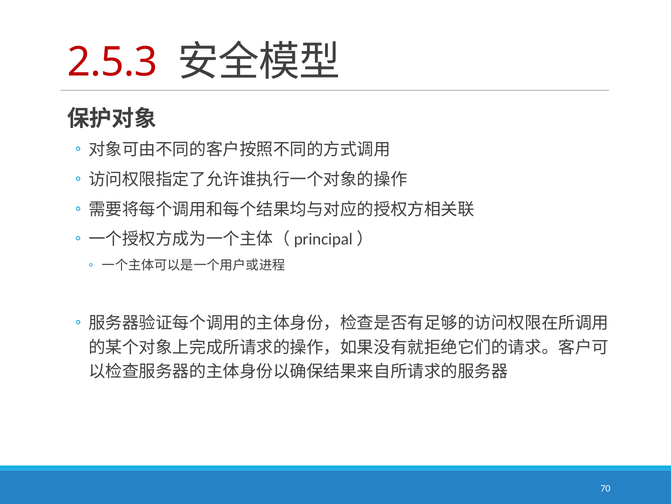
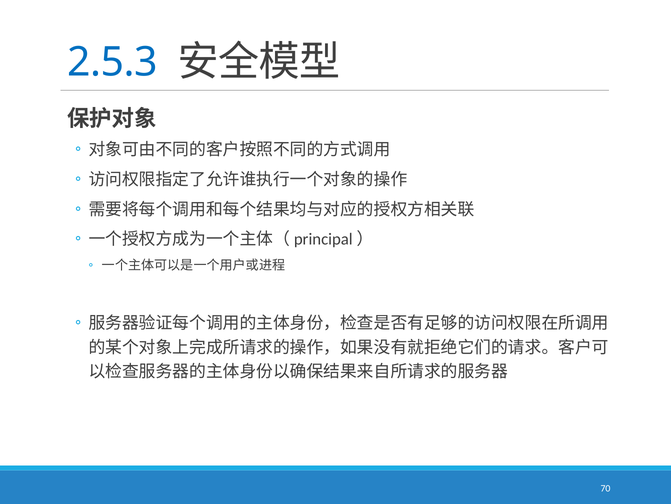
2.5.3 colour: red -> blue (113, 62)
